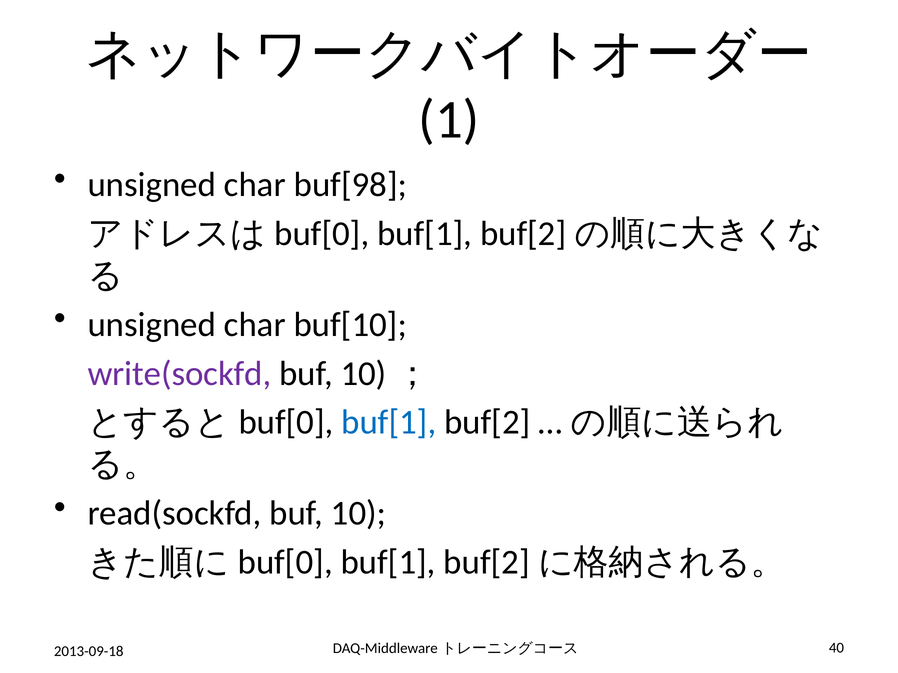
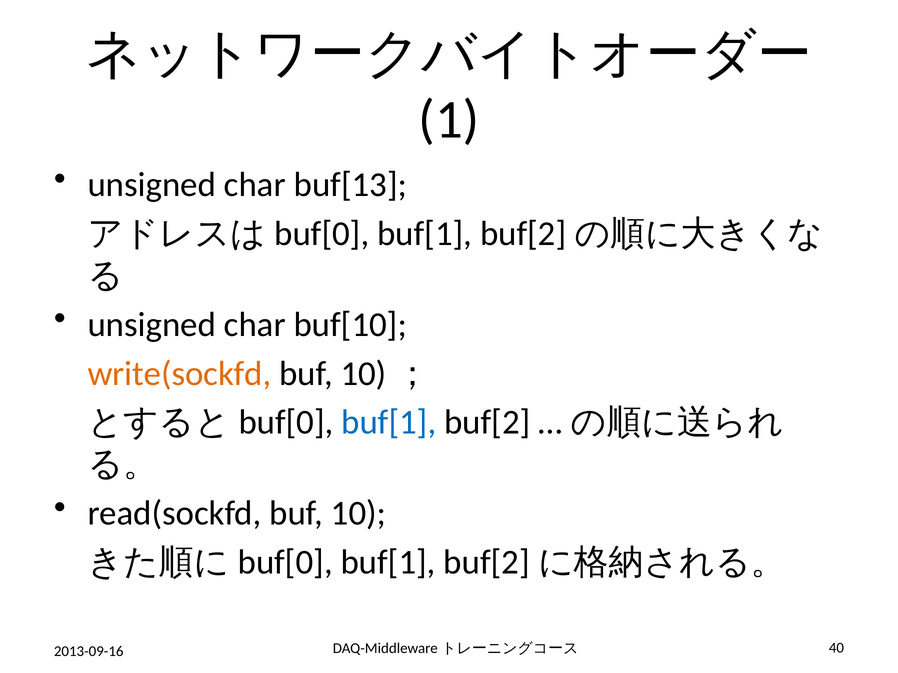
buf[98: buf[98 -> buf[13 (350, 185)
write(sockfd colour: purple -> orange (179, 374)
2013-09-18: 2013-09-18 -> 2013-09-16 (89, 652)
